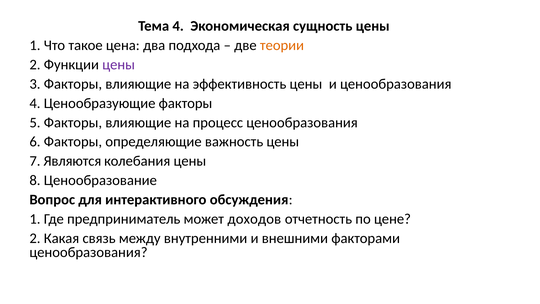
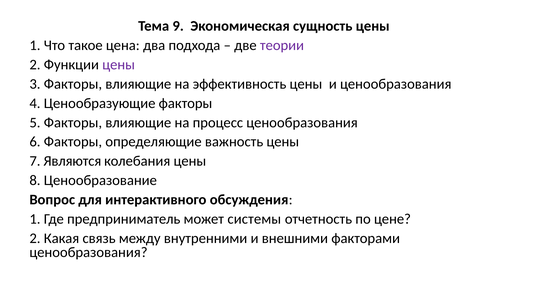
Тема 4: 4 -> 9 (178, 26)
теории colour: orange -> purple (282, 45)
доходов: доходов -> системы (254, 219)
